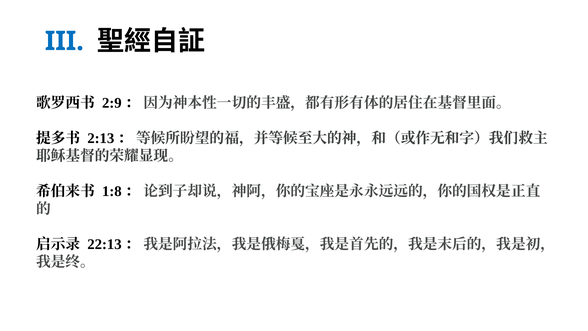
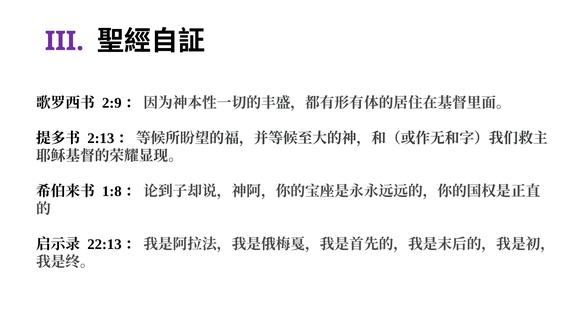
III colour: blue -> purple (64, 41)
